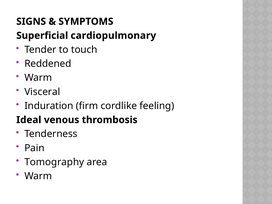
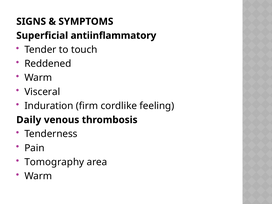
cardiopulmonary: cardiopulmonary -> antiinflammatory (113, 36)
Ideal: Ideal -> Daily (29, 120)
